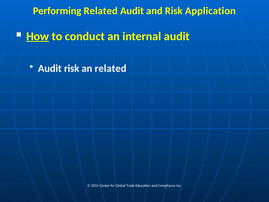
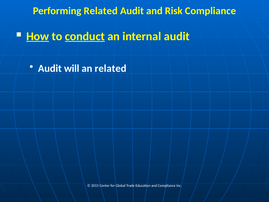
Risk Application: Application -> Compliance (210, 11)
conduct underline: none -> present (85, 36)
Audit risk: risk -> will (72, 68)
